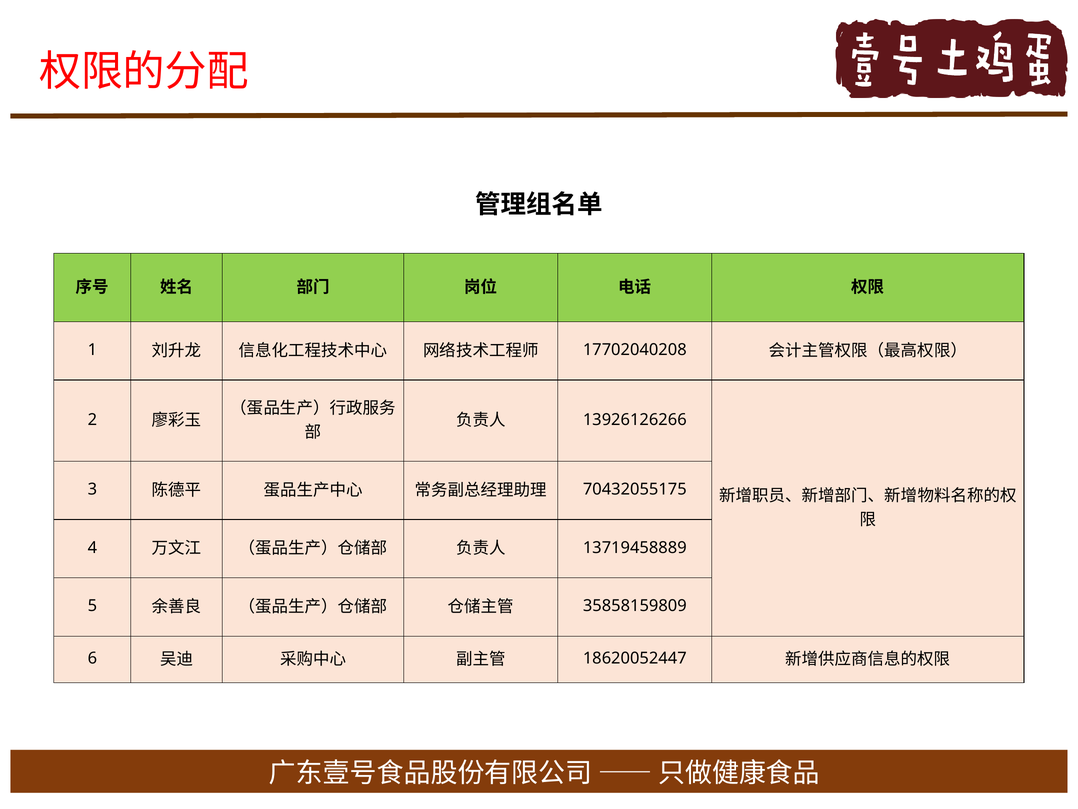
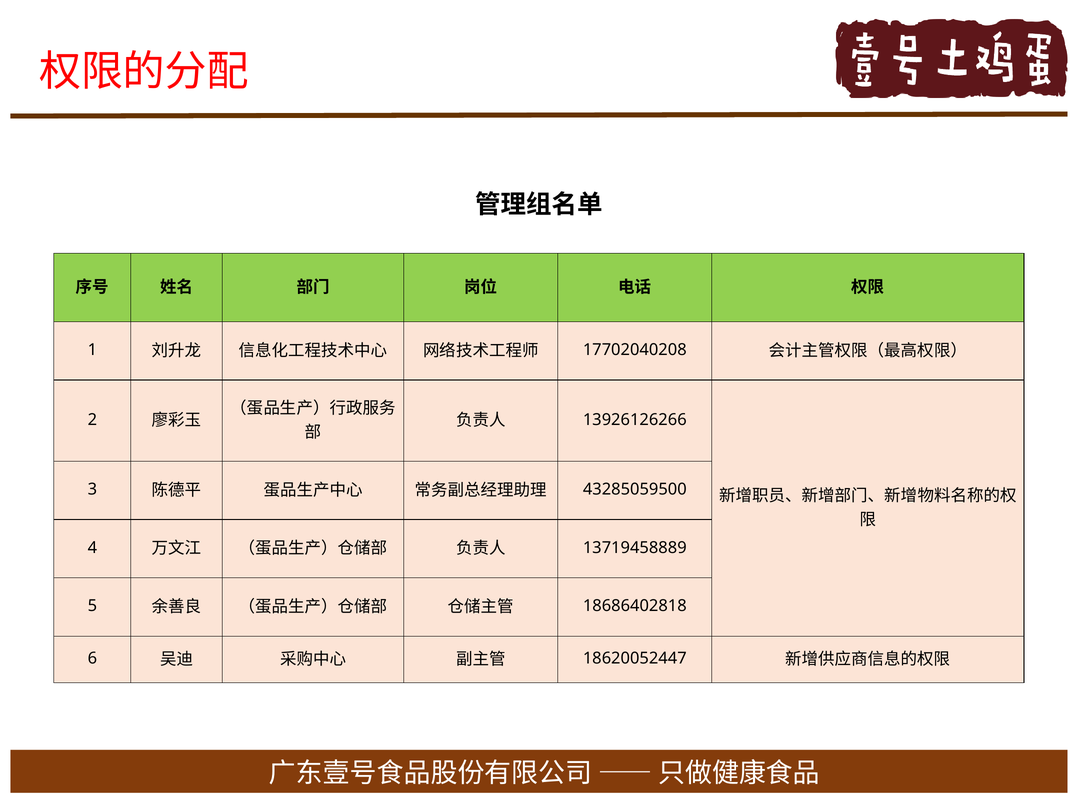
70432055175: 70432055175 -> 43285059500 (635, 489)
35858159809: 35858159809 -> 18686402818 (635, 606)
